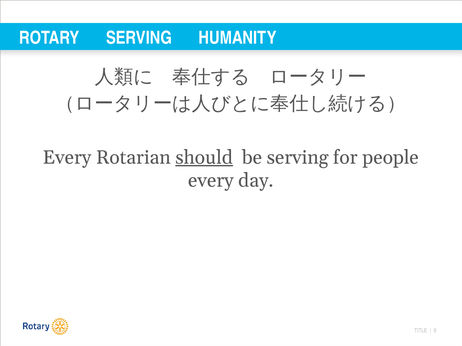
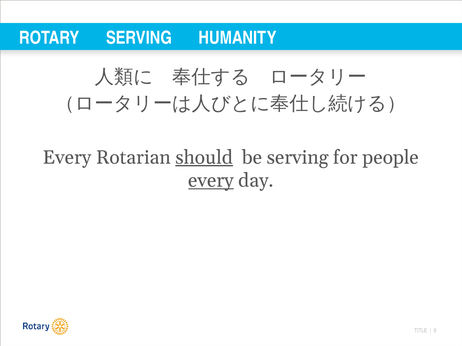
every underline: none -> present (211, 181)
